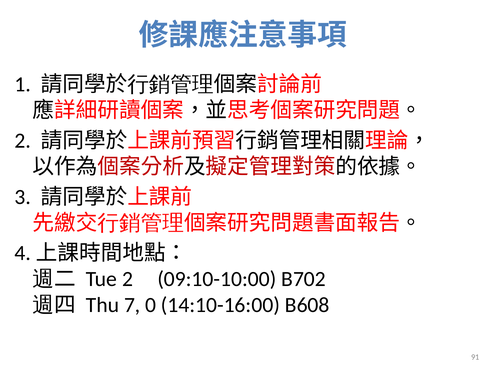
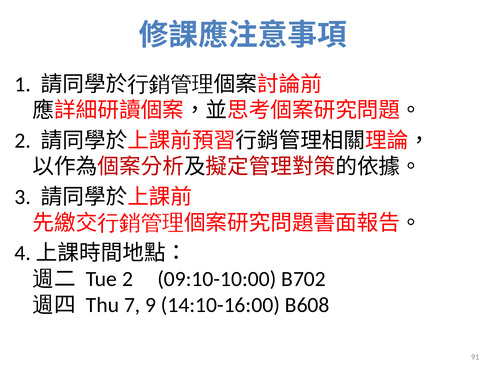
0: 0 -> 9 (151, 305)
